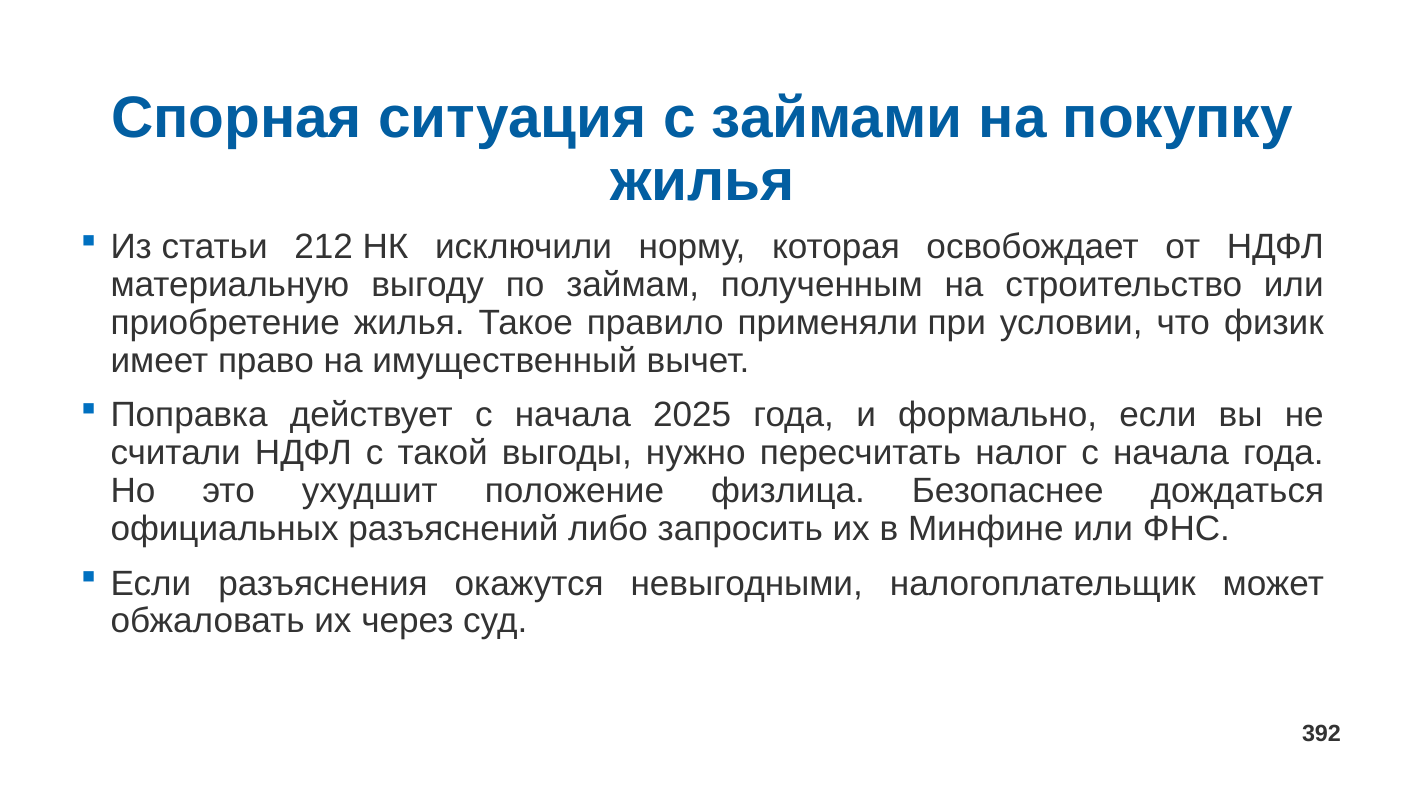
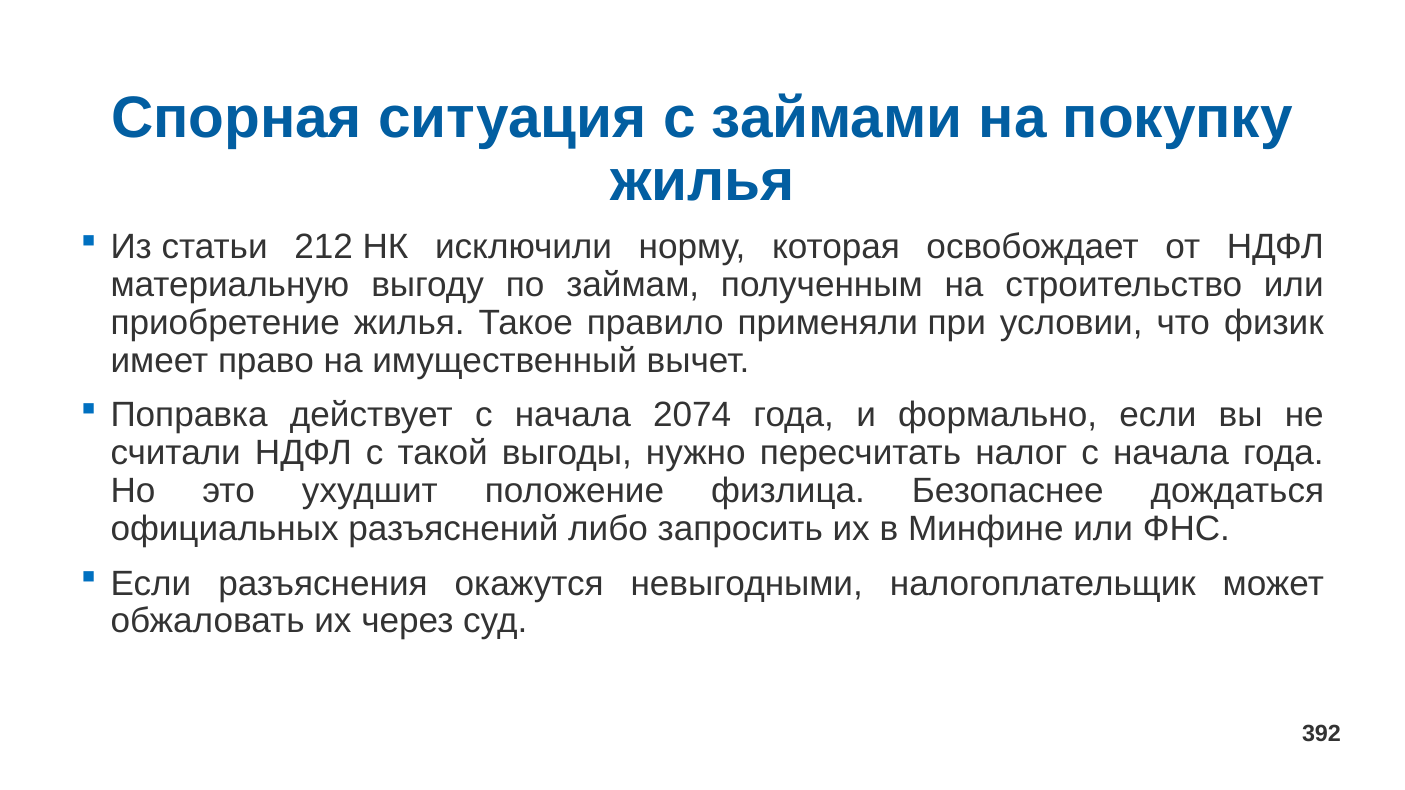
2025: 2025 -> 2074 (692, 415)
